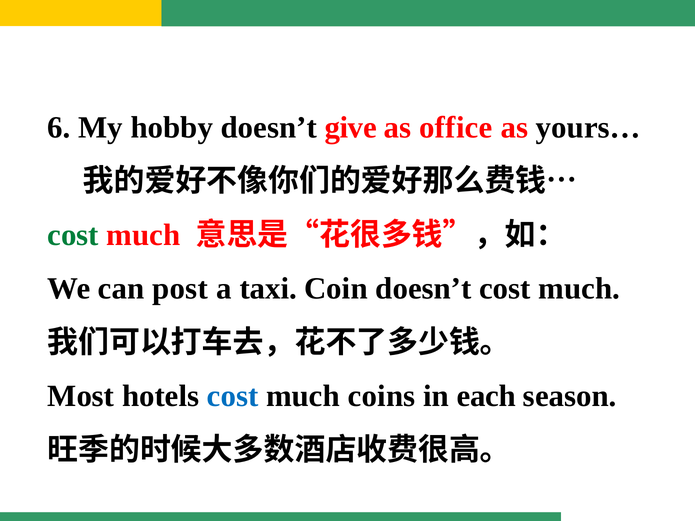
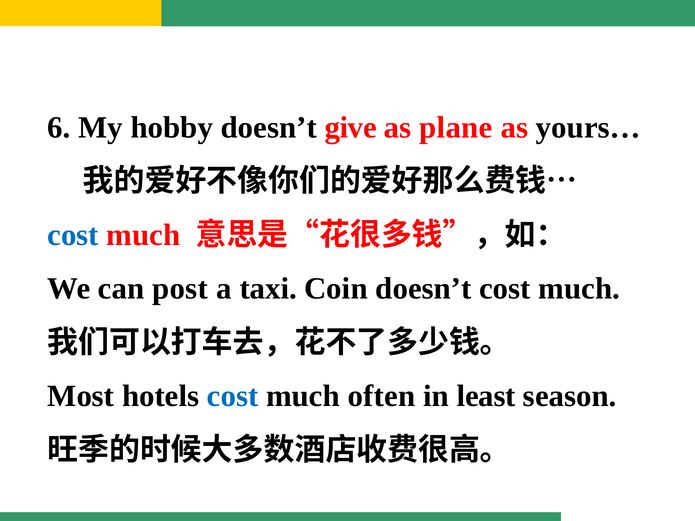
office: office -> plane (456, 128)
cost colour: green -> blue (73, 235)
coins: coins -> often (382, 396)
each: each -> least (486, 396)
